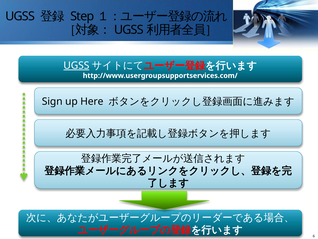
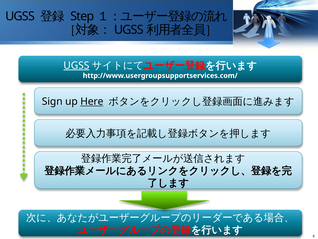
Here underline: none -> present (92, 101)
